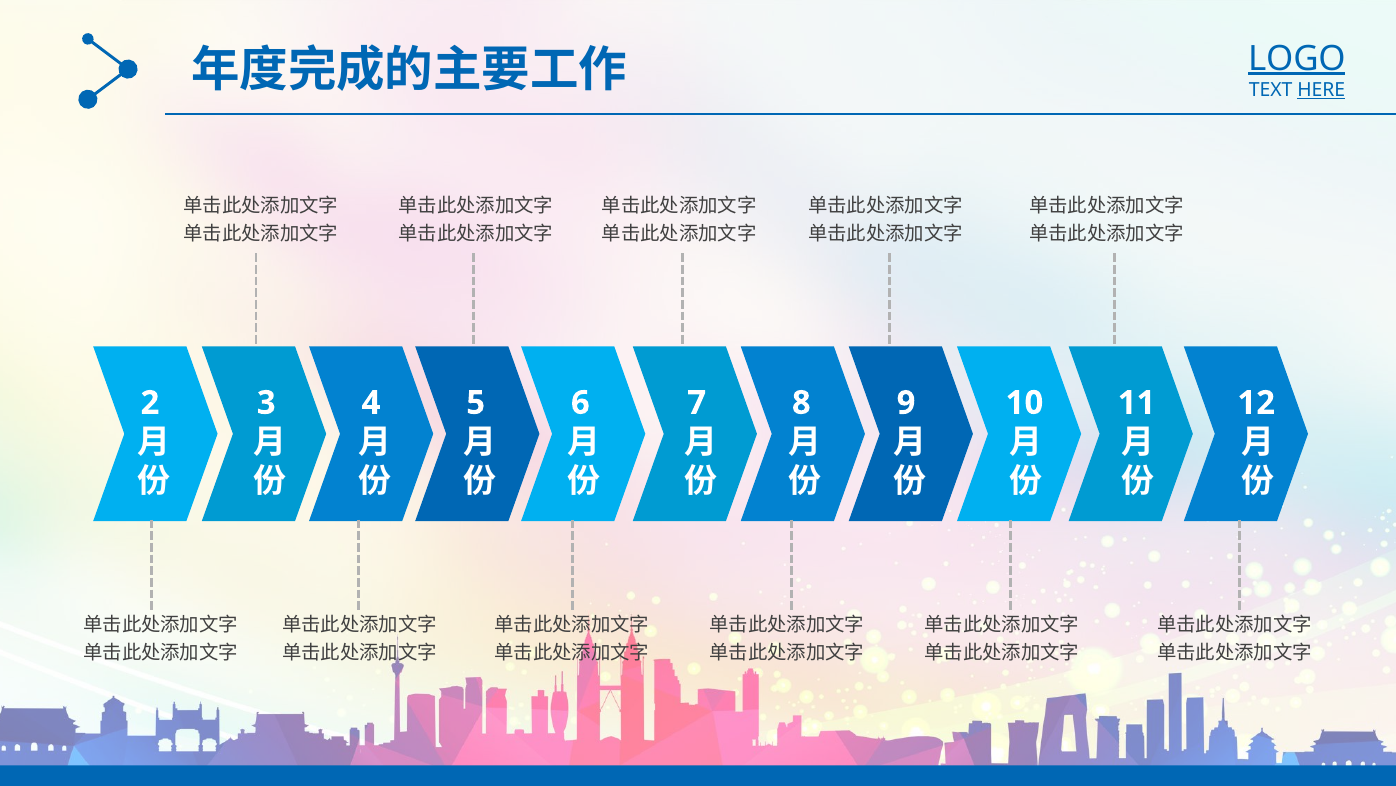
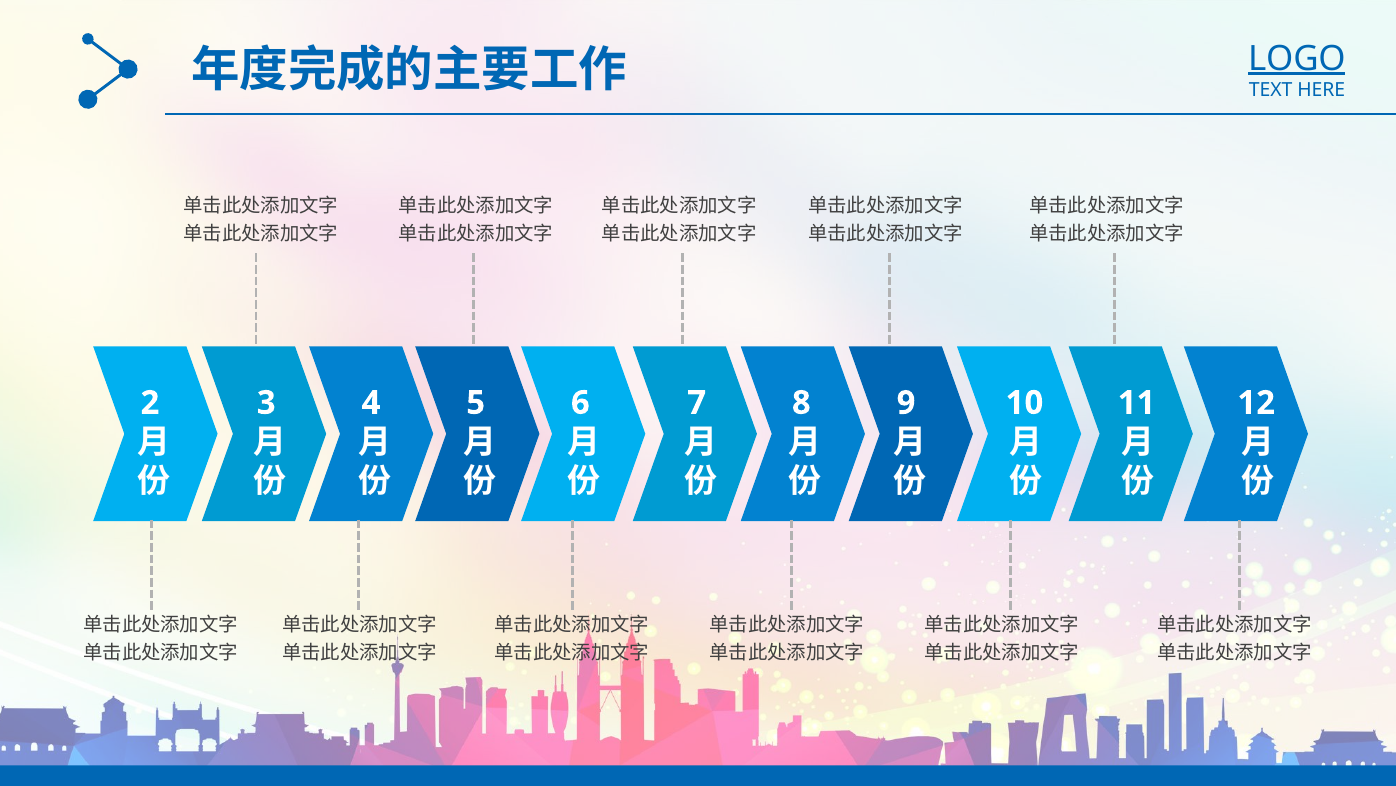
HERE underline: present -> none (1321, 90)
